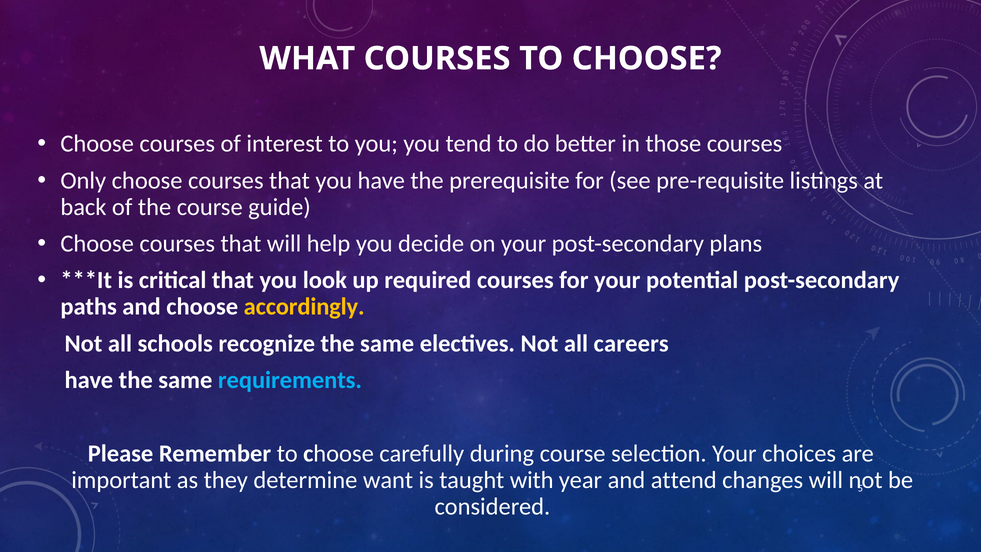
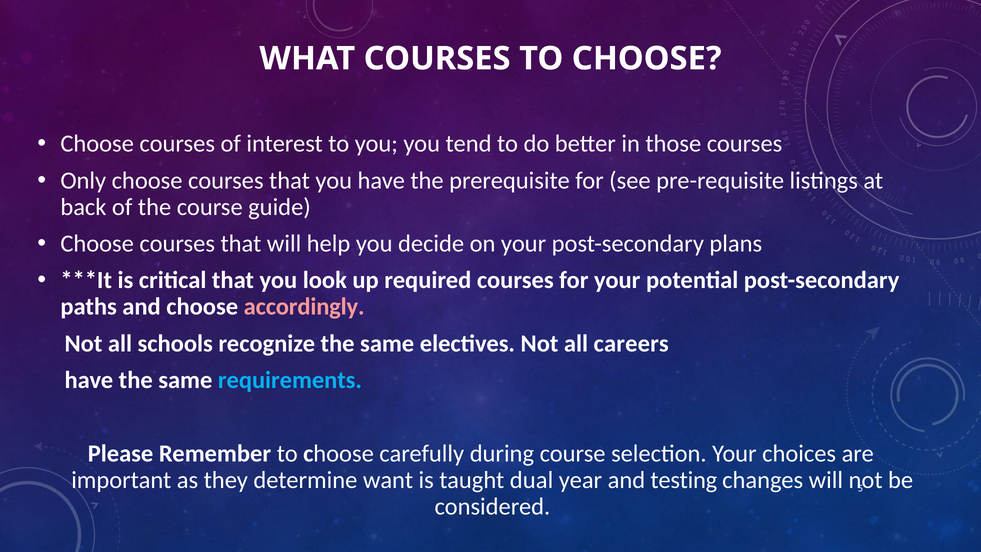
accordingly colour: yellow -> pink (304, 307)
with: with -> dual (532, 480)
attend: attend -> testing (684, 480)
